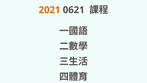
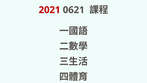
2021 colour: orange -> red (50, 10)
